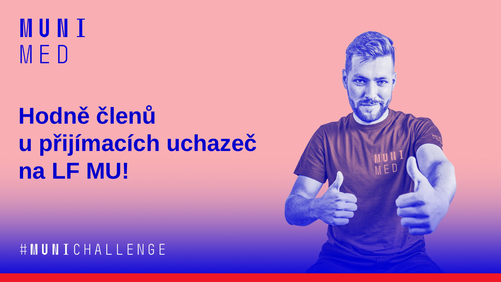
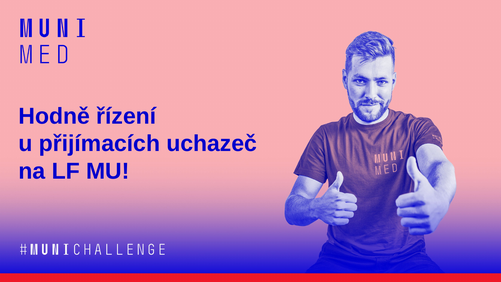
členů: členů -> řízení (126, 116)
